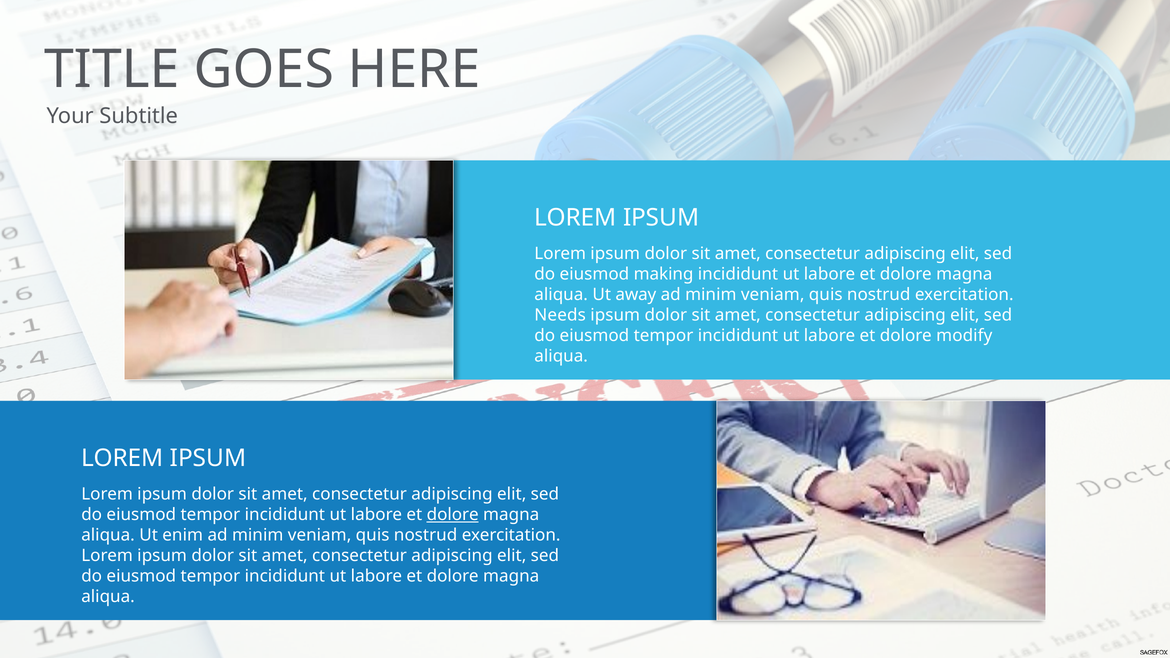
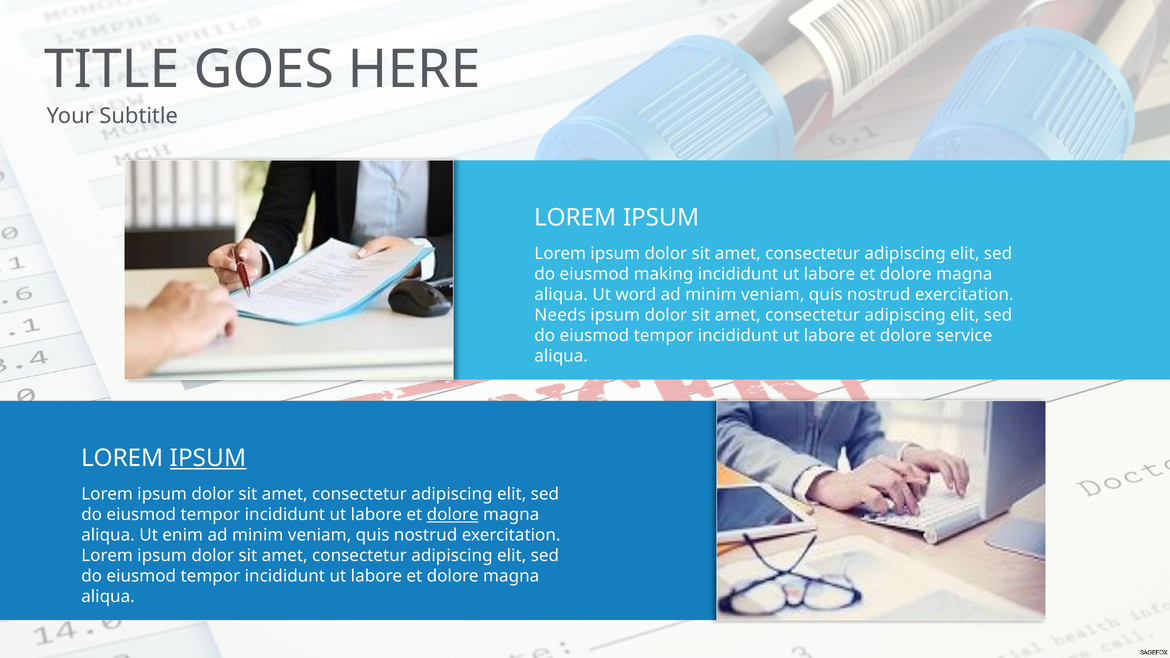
away: away -> word (636, 295)
modify: modify -> service (964, 336)
IPSUM underline: none -> present (208, 458)
